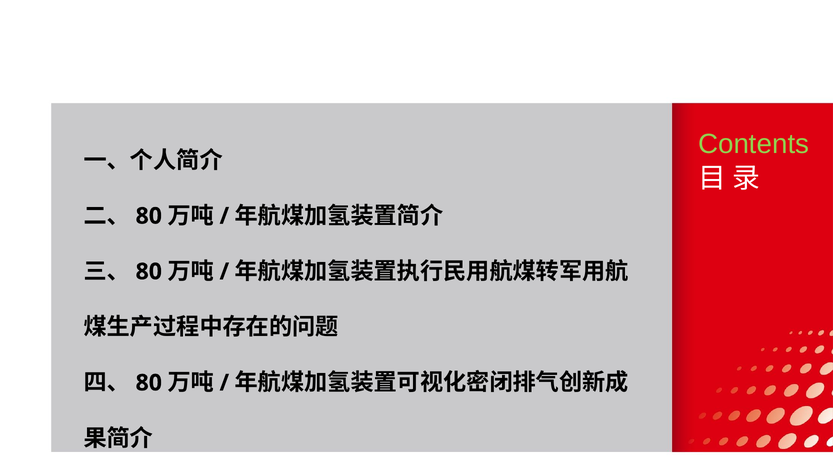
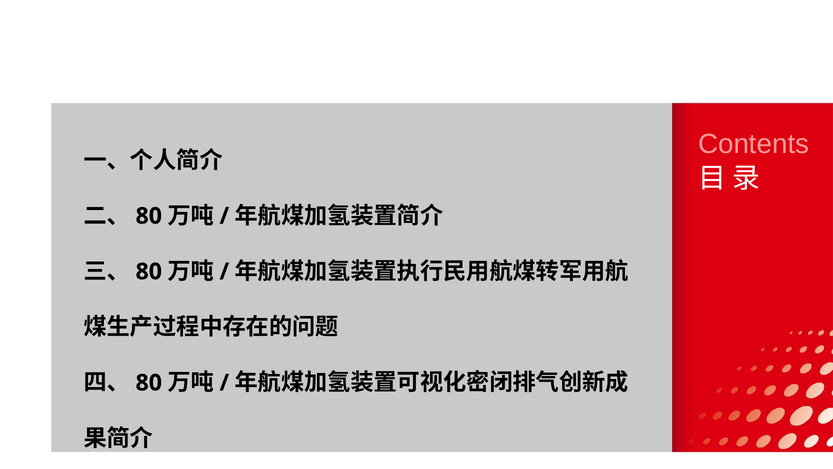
Contents colour: light green -> pink (754, 144)
